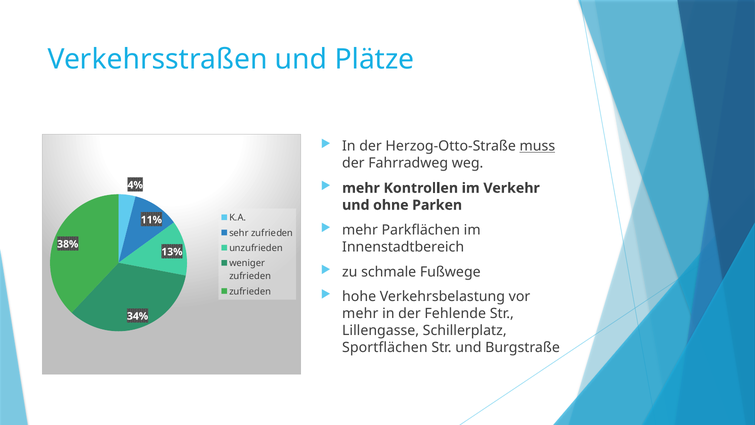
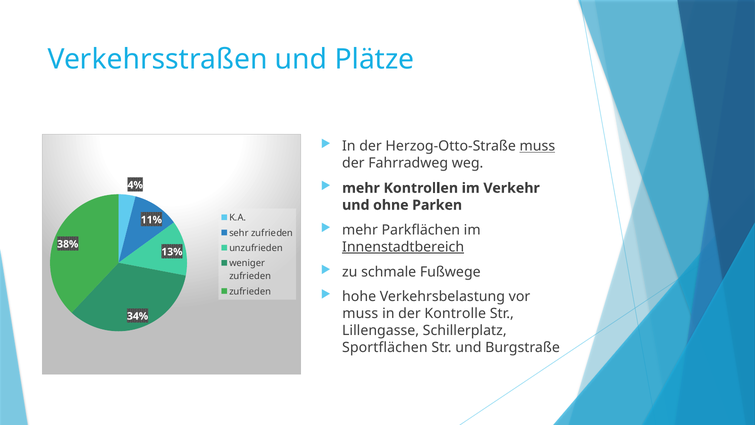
Innenstadtbereich underline: none -> present (403, 247)
mehr: mehr -> muss (360, 313)
Fehlende: Fehlende -> Kontrolle (455, 313)
